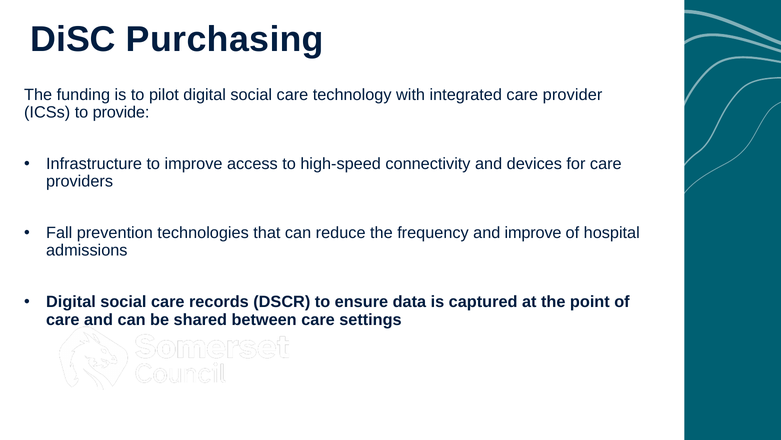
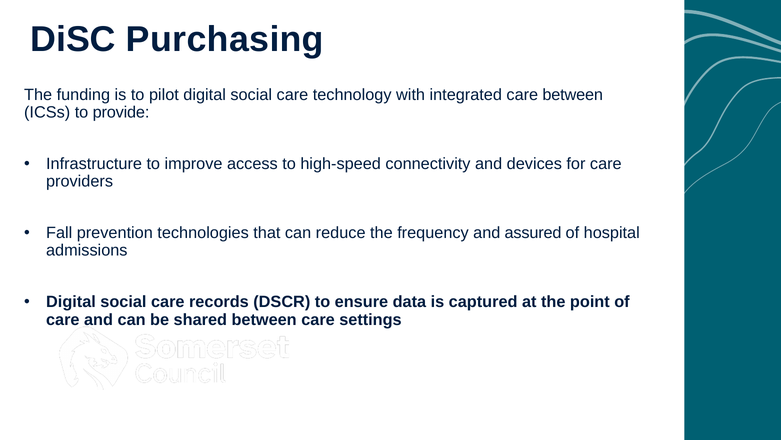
care provider: provider -> between (573, 95)
and improve: improve -> assured (533, 233)
